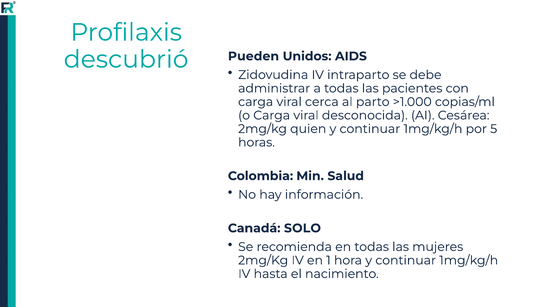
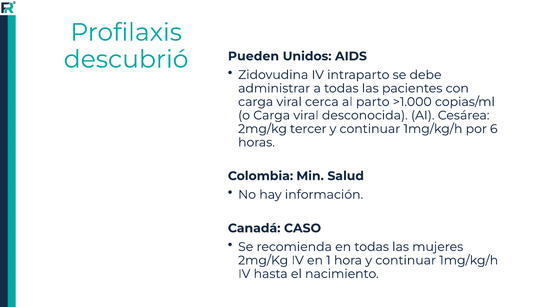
quien: quien -> tercer (308, 129)
5: 5 -> 6 (494, 129)
SOLO: SOLO -> CASO (303, 228)
